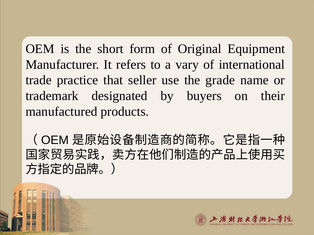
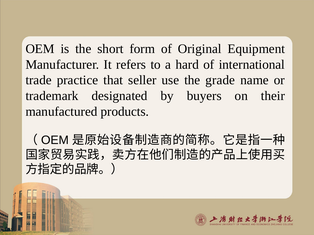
vary: vary -> hard (187, 65)
